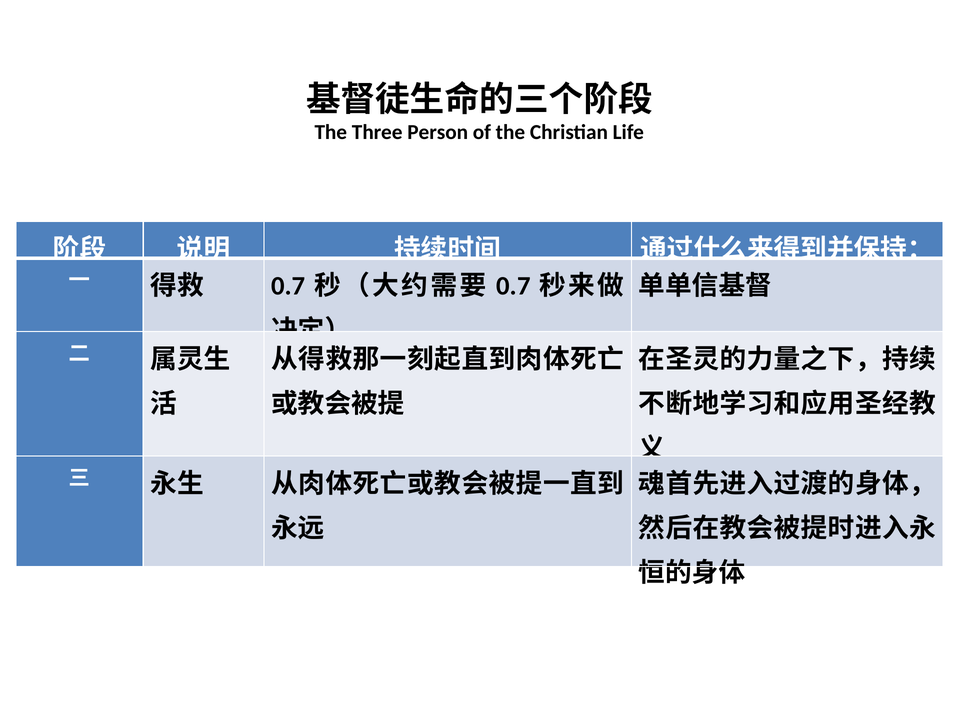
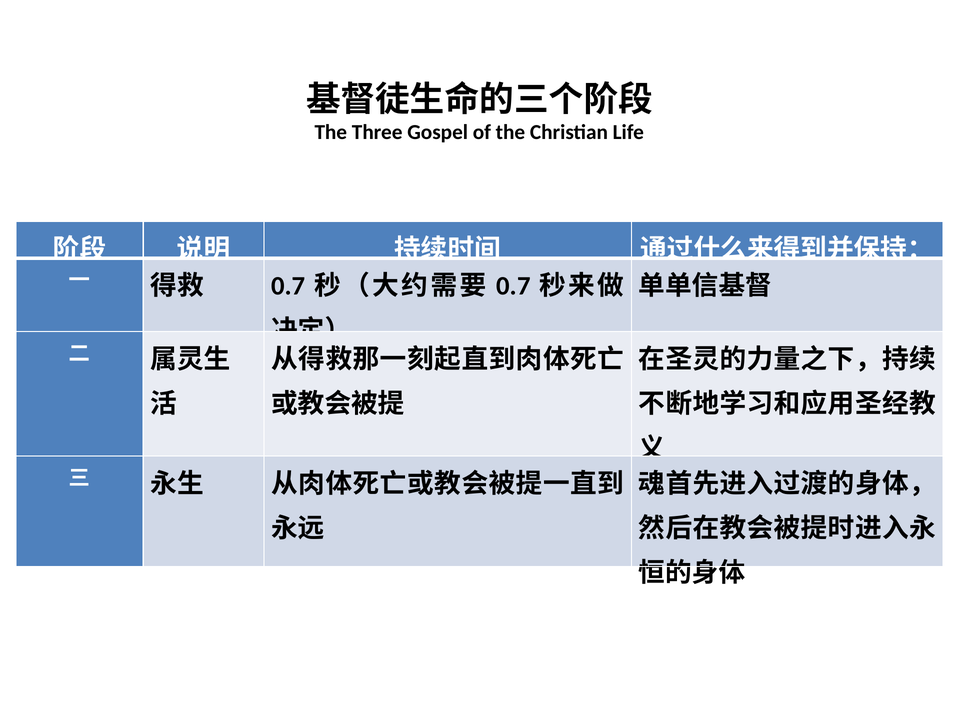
Person: Person -> Gospel (438, 132)
